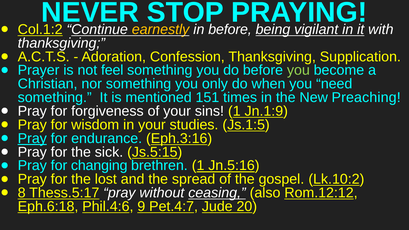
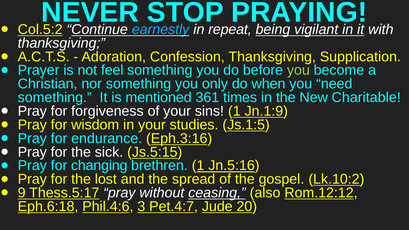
Col.1:2: Col.1:2 -> Col.5:2 (40, 29)
earnestly colour: yellow -> light blue (161, 29)
in before: before -> repeat (230, 29)
151: 151 -> 361 (207, 98)
Preaching: Preaching -> Charitable (366, 98)
Pray underline: present -> none (32, 138)
8: 8 -> 9 (22, 193)
9: 9 -> 3 (141, 207)
